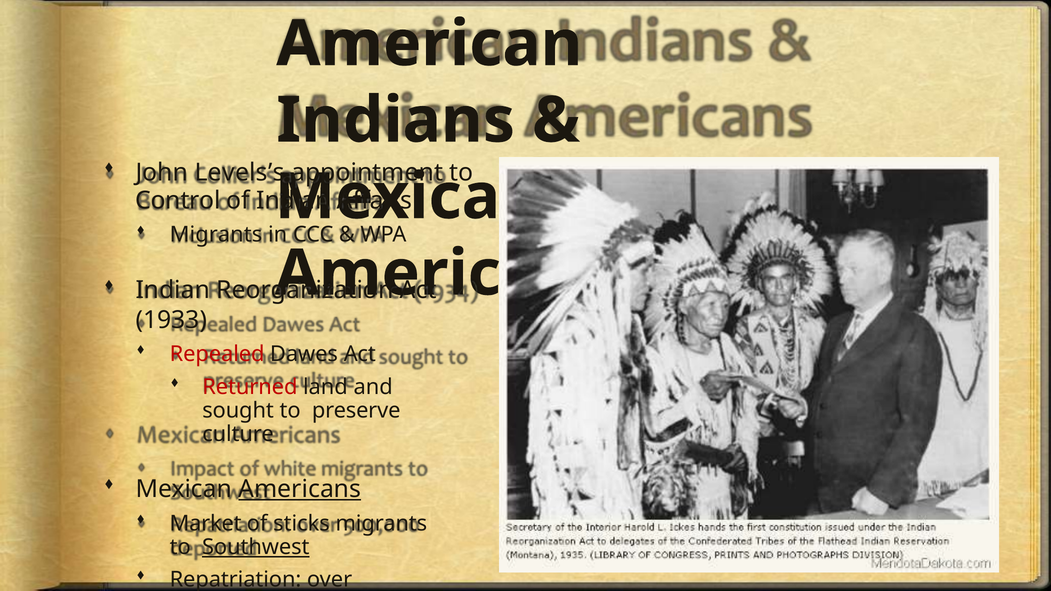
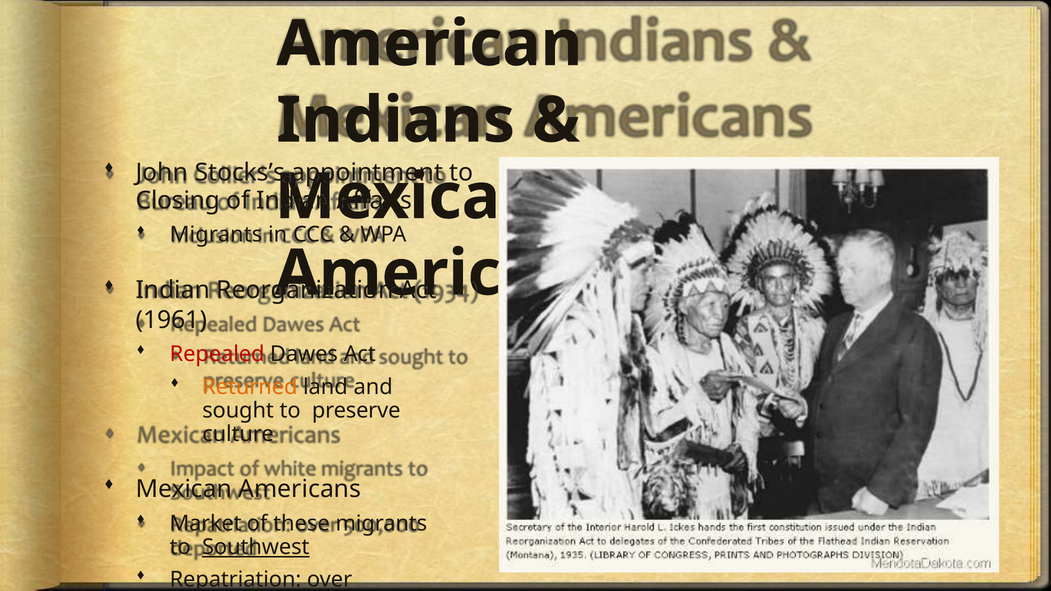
Levels’s: Levels’s -> Stocks’s (240, 172)
Control: Control -> Closing (178, 201)
1933: 1933 -> 1961 (171, 320)
Returned colour: red -> orange (250, 387)
Americans underline: present -> none (300, 489)
sticks: sticks -> these (301, 524)
